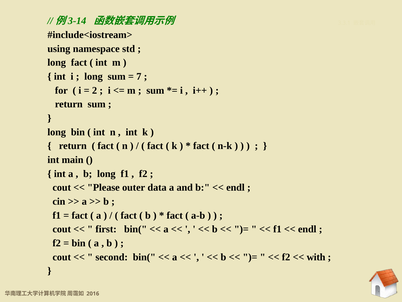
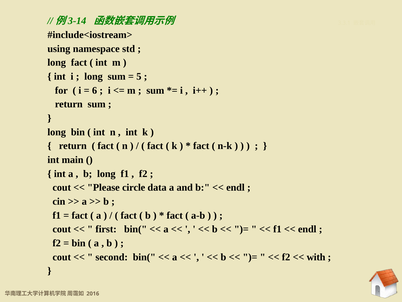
7: 7 -> 5 (139, 76)
2: 2 -> 6 (95, 90)
outer: outer -> circle (134, 187)
